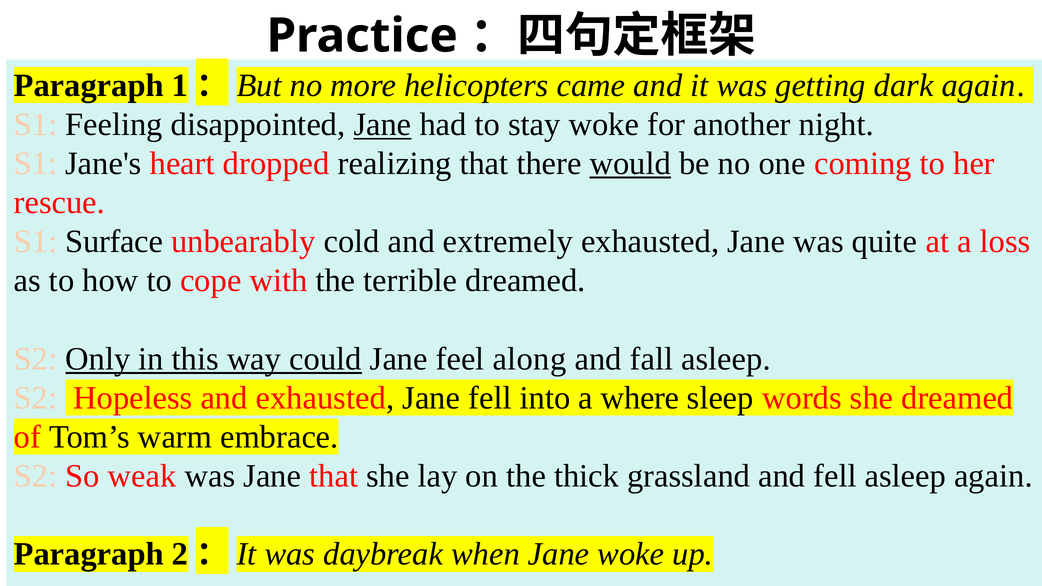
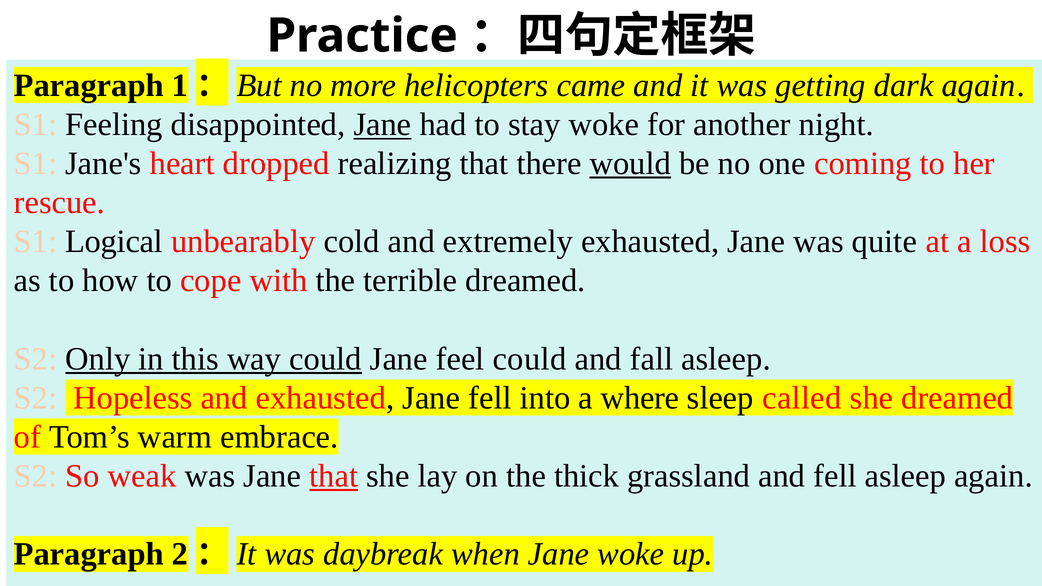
Surface: Surface -> Logical (114, 242)
feel along: along -> could (530, 359)
words: words -> called (802, 398)
that underline: none -> present (334, 476)
